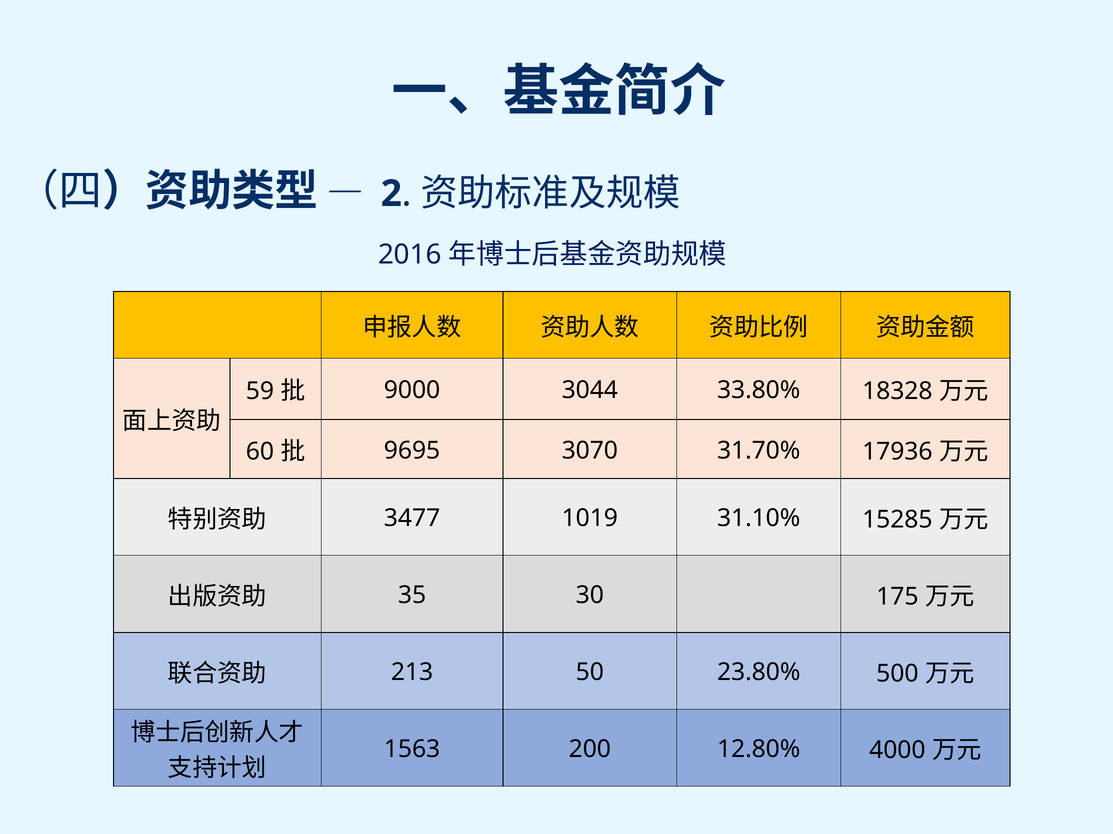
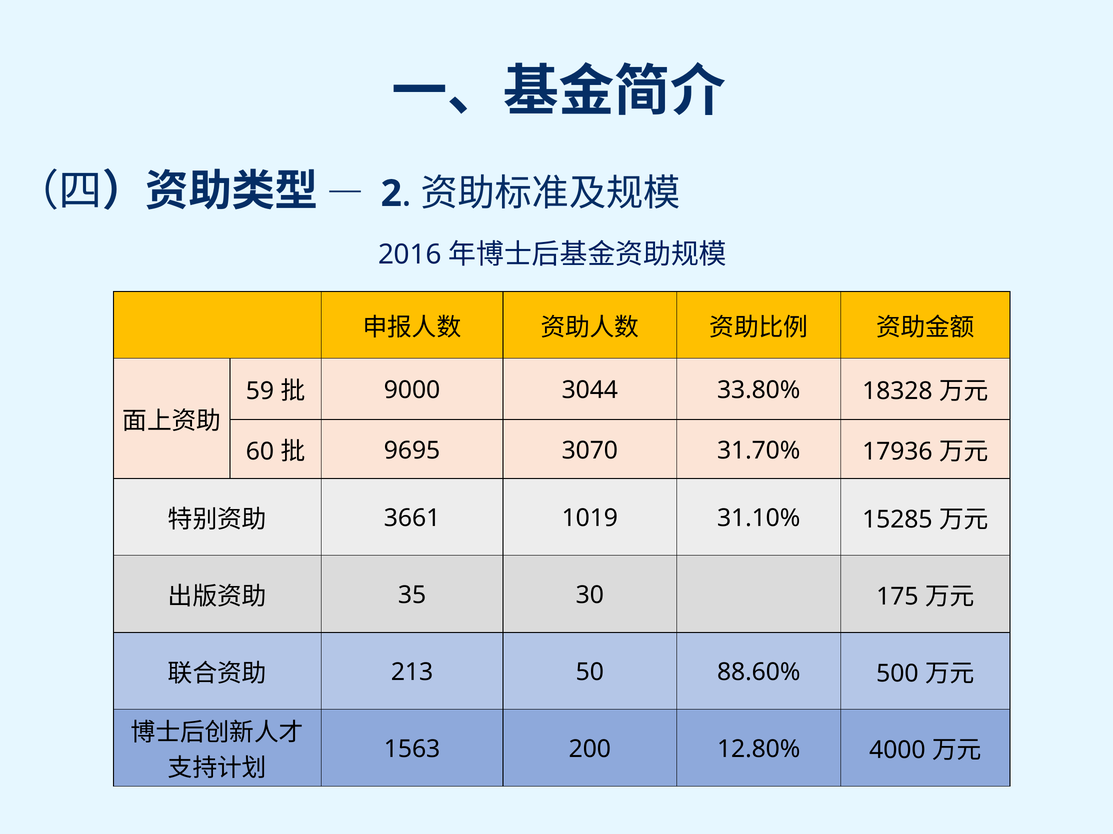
3477: 3477 -> 3661 (412, 519)
23.80%: 23.80% -> 88.60% (759, 673)
